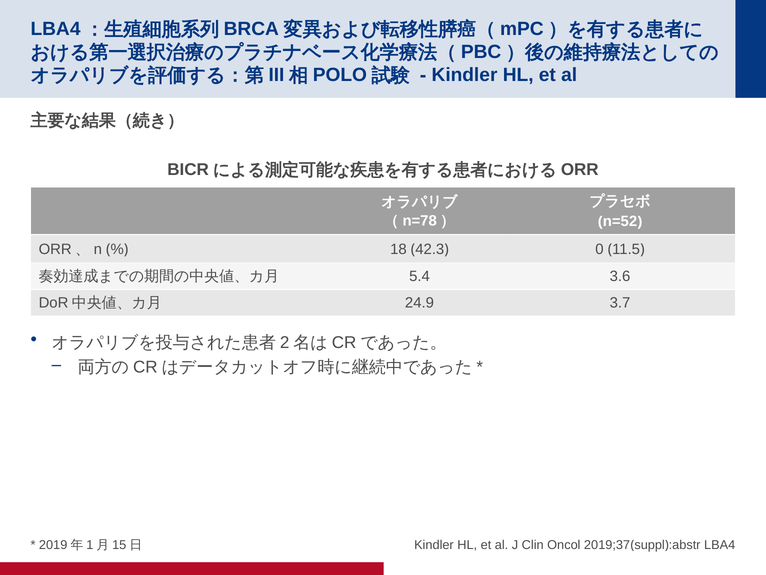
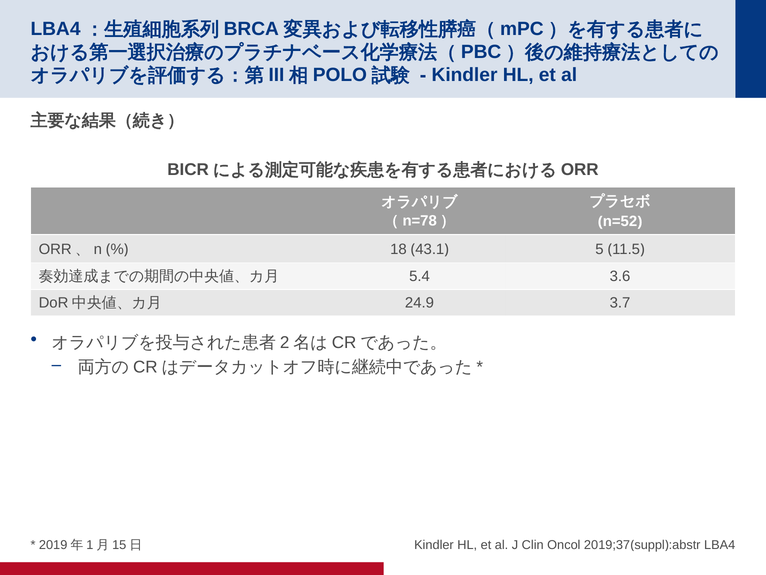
42.3: 42.3 -> 43.1 (430, 249)
0: 0 -> 5 (600, 249)
